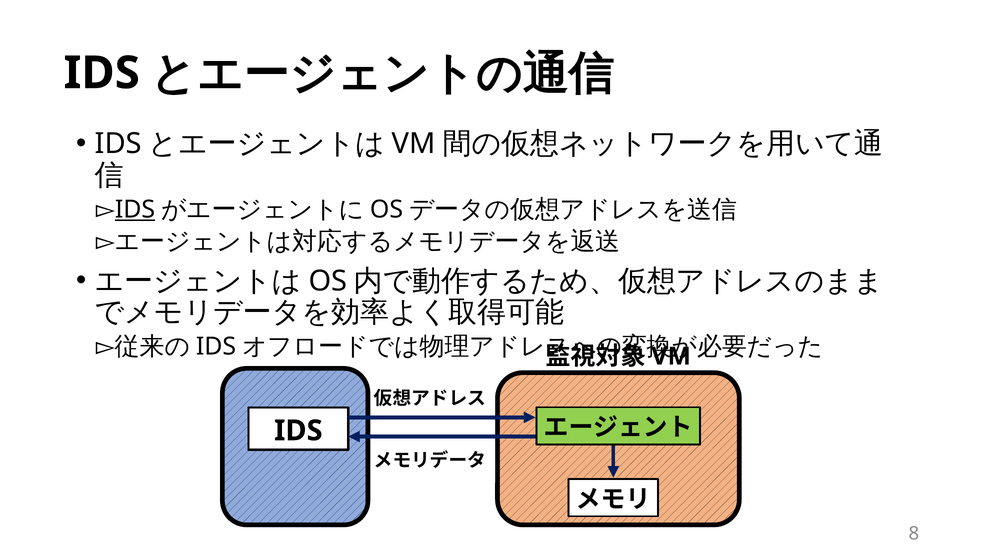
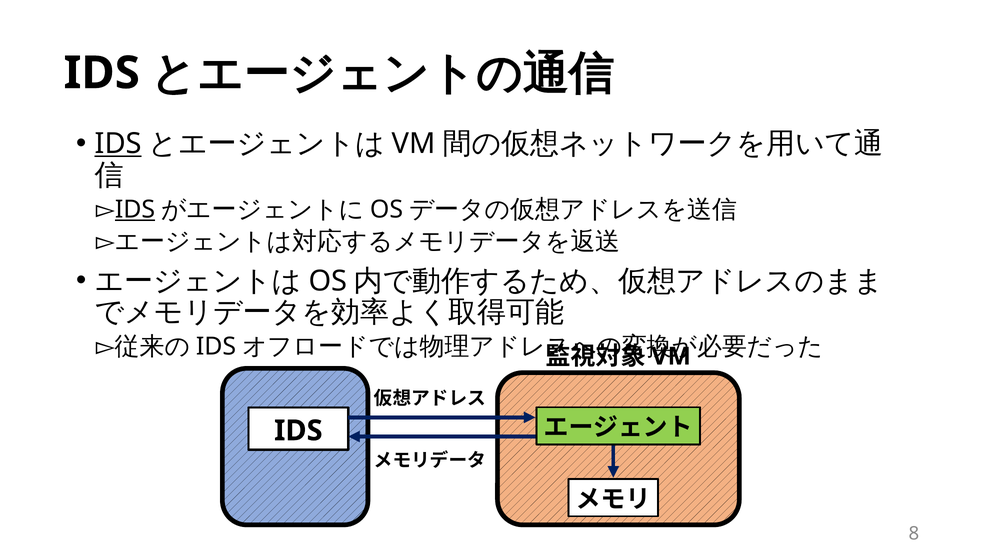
IDS underline: none -> present (118, 144)
